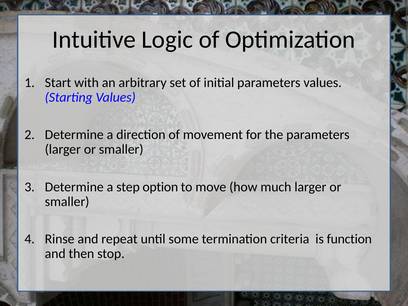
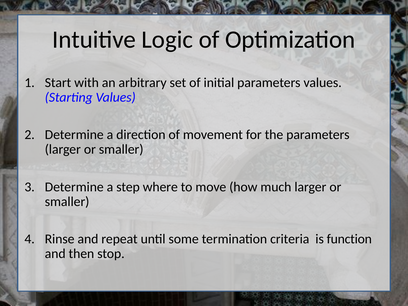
option: option -> where (160, 187)
